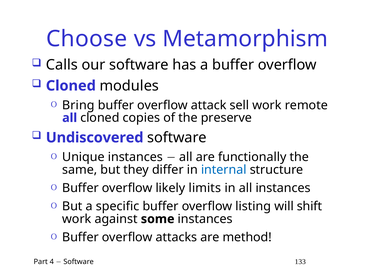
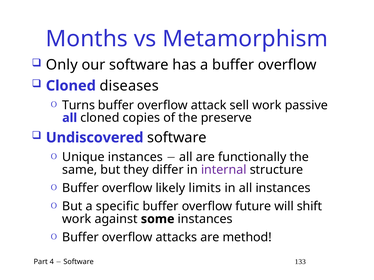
Choose: Choose -> Months (87, 39)
Calls: Calls -> Only (62, 65)
modules: modules -> diseases (129, 86)
Bring: Bring -> Turns (78, 105)
remote: remote -> passive (306, 105)
internal colour: blue -> purple (224, 170)
listing: listing -> future (253, 207)
